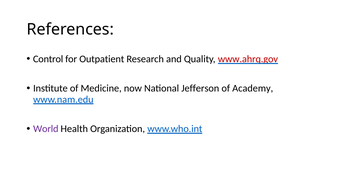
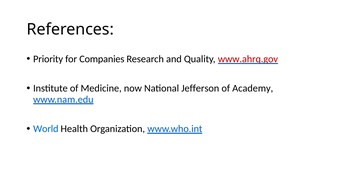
Control: Control -> Priority (48, 59)
Outpatient: Outpatient -> Companies (102, 59)
World colour: purple -> blue (46, 129)
